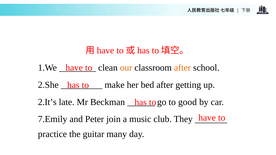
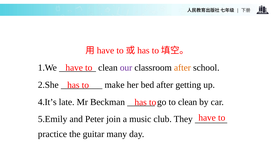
our colour: orange -> purple (126, 68)
2.It’s: 2.It’s -> 4.It’s (47, 102)
to good: good -> clean (188, 102)
7.Emily: 7.Emily -> 5.Emily (53, 119)
